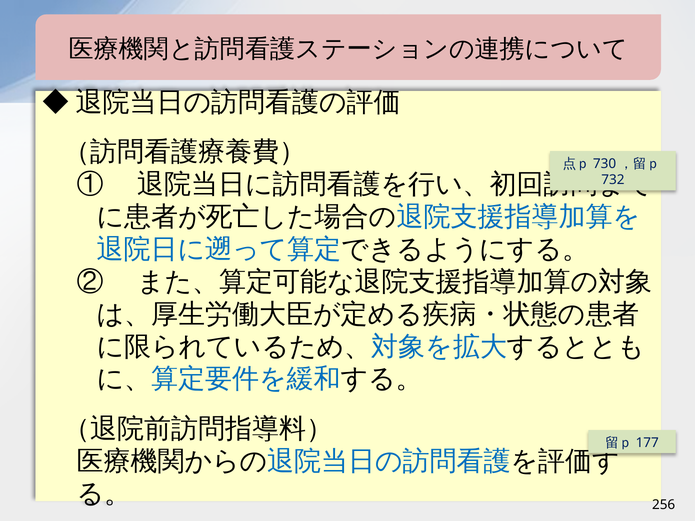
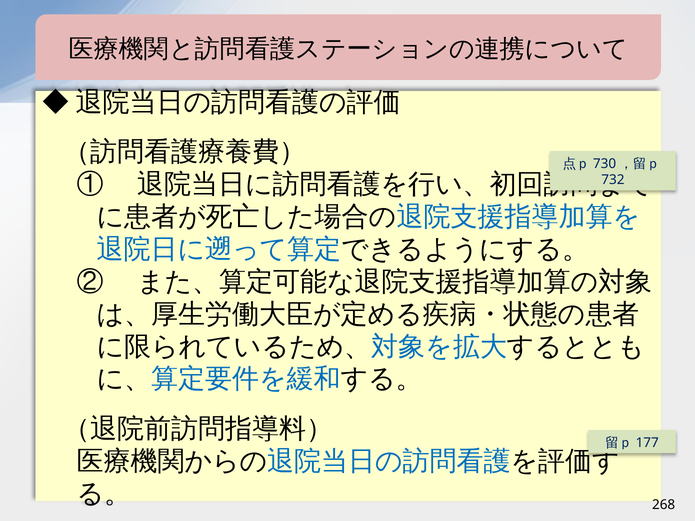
256: 256 -> 268 (664, 505)
